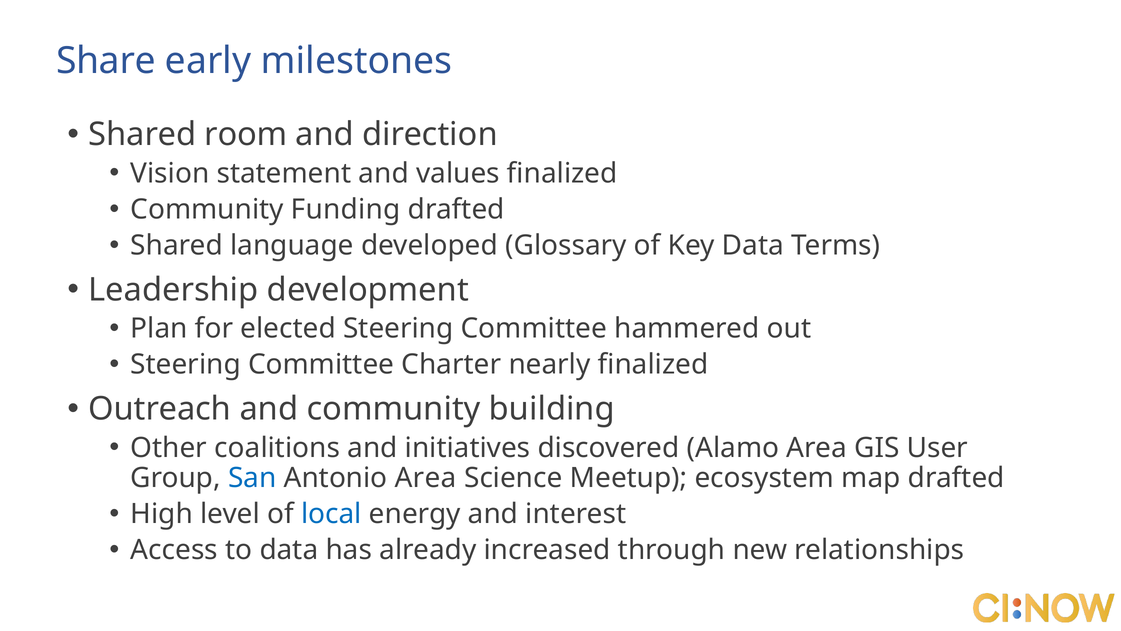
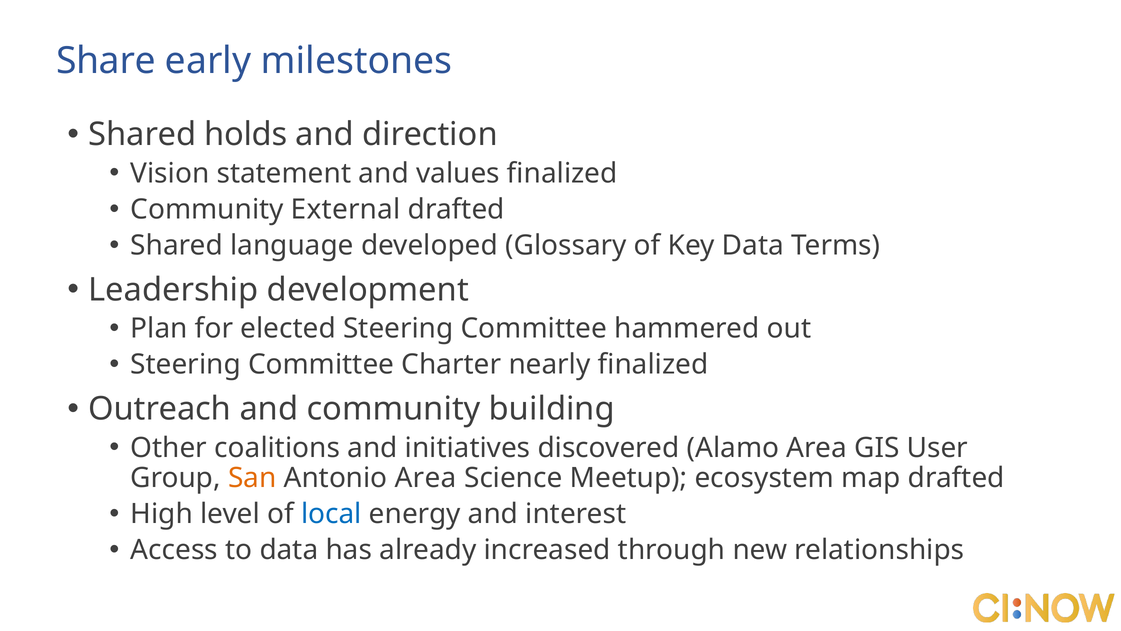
room: room -> holds (246, 135)
Funding: Funding -> External (346, 209)
San colour: blue -> orange (252, 478)
